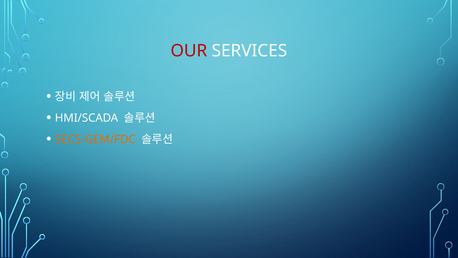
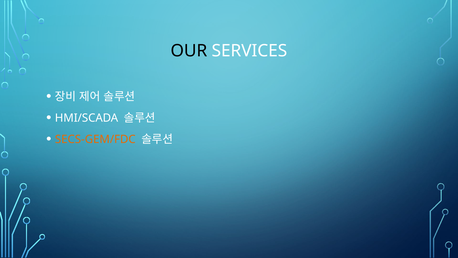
OUR colour: red -> black (189, 51)
